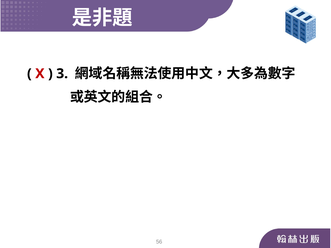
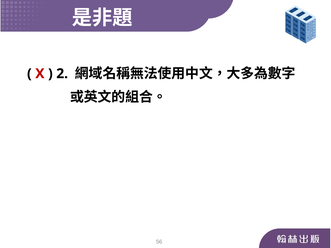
3: 3 -> 2 (62, 74)
